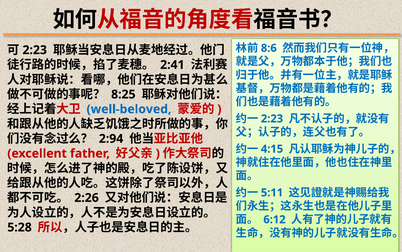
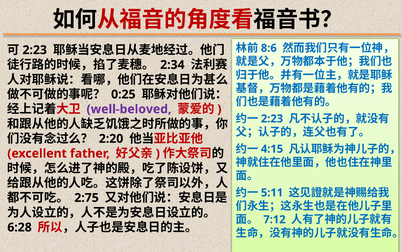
2:41: 2:41 -> 2:34 (172, 65)
8:25: 8:25 -> 0:25 (123, 94)
well-beloved colour: blue -> purple (129, 109)
2:94: 2:94 -> 2:20 (111, 138)
2:26: 2:26 -> 2:75 (87, 197)
6:12: 6:12 -> 7:12 (274, 219)
5:28: 5:28 -> 6:28 (20, 227)
